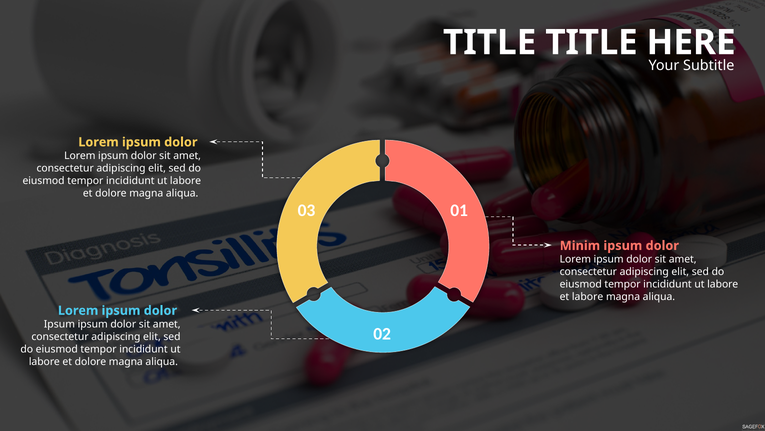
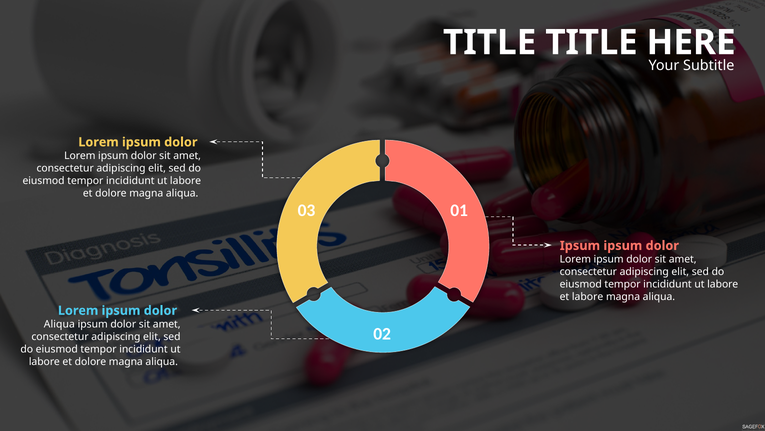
Minim: Minim -> Ipsum (580, 245)
Ipsum: Ipsum -> Aliqua (59, 324)
